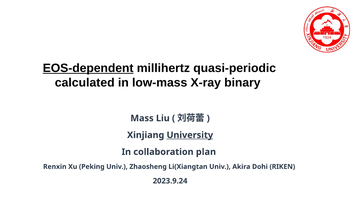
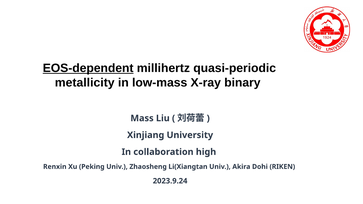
calculated: calculated -> metallicity (85, 83)
University underline: present -> none (190, 135)
plan: plan -> high (206, 152)
